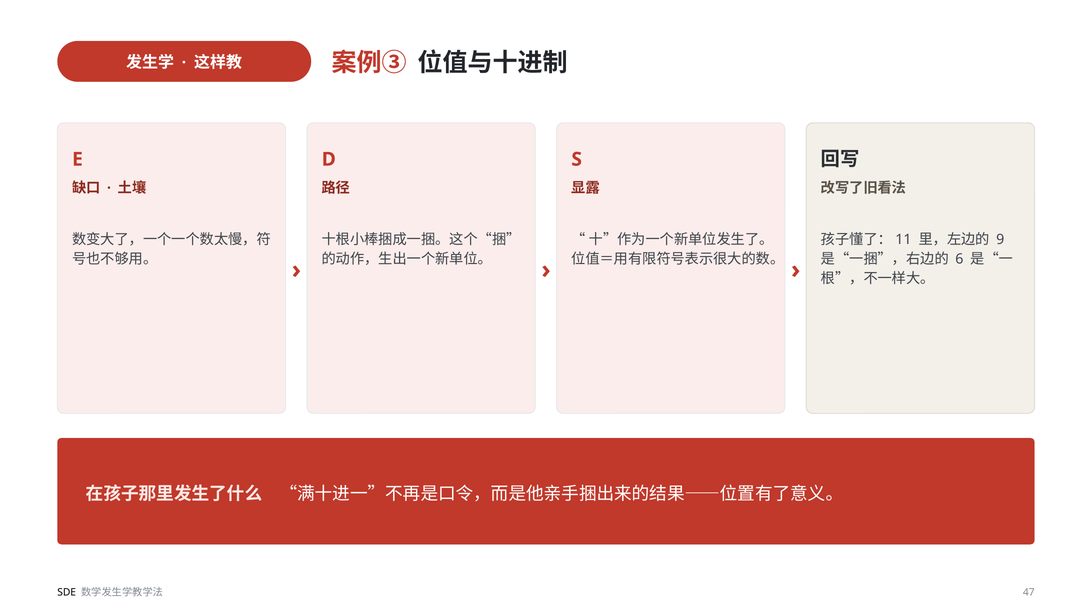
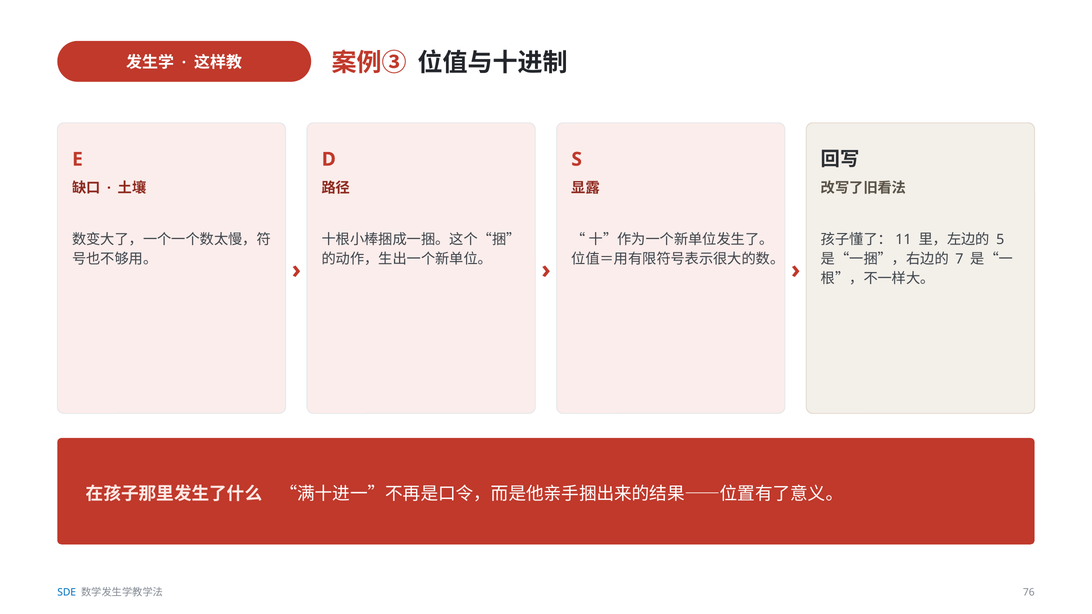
9: 9 -> 5 (1000, 240)
6: 6 -> 7 (959, 259)
SDE colour: black -> blue (67, 593)
47: 47 -> 76 (1029, 593)
